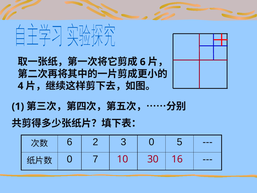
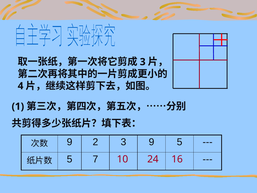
6: 6 -> 3 (143, 62)
6: 6 -> 9 (70, 142)
3 0: 0 -> 9 (151, 142)
30: 30 -> 24 (153, 159)
0: 0 -> 5 (70, 159)
